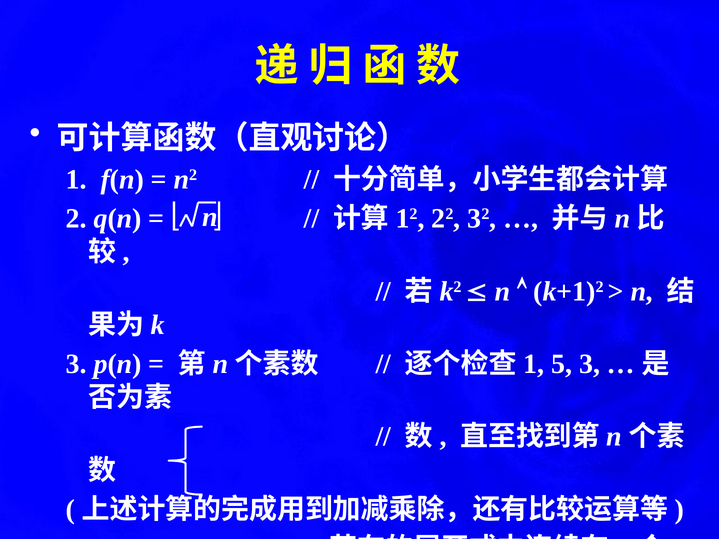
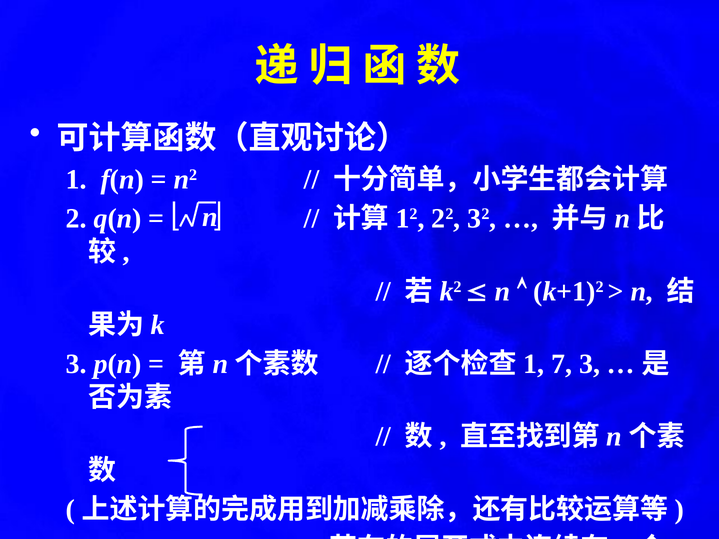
1 5: 5 -> 7 (562, 364)
